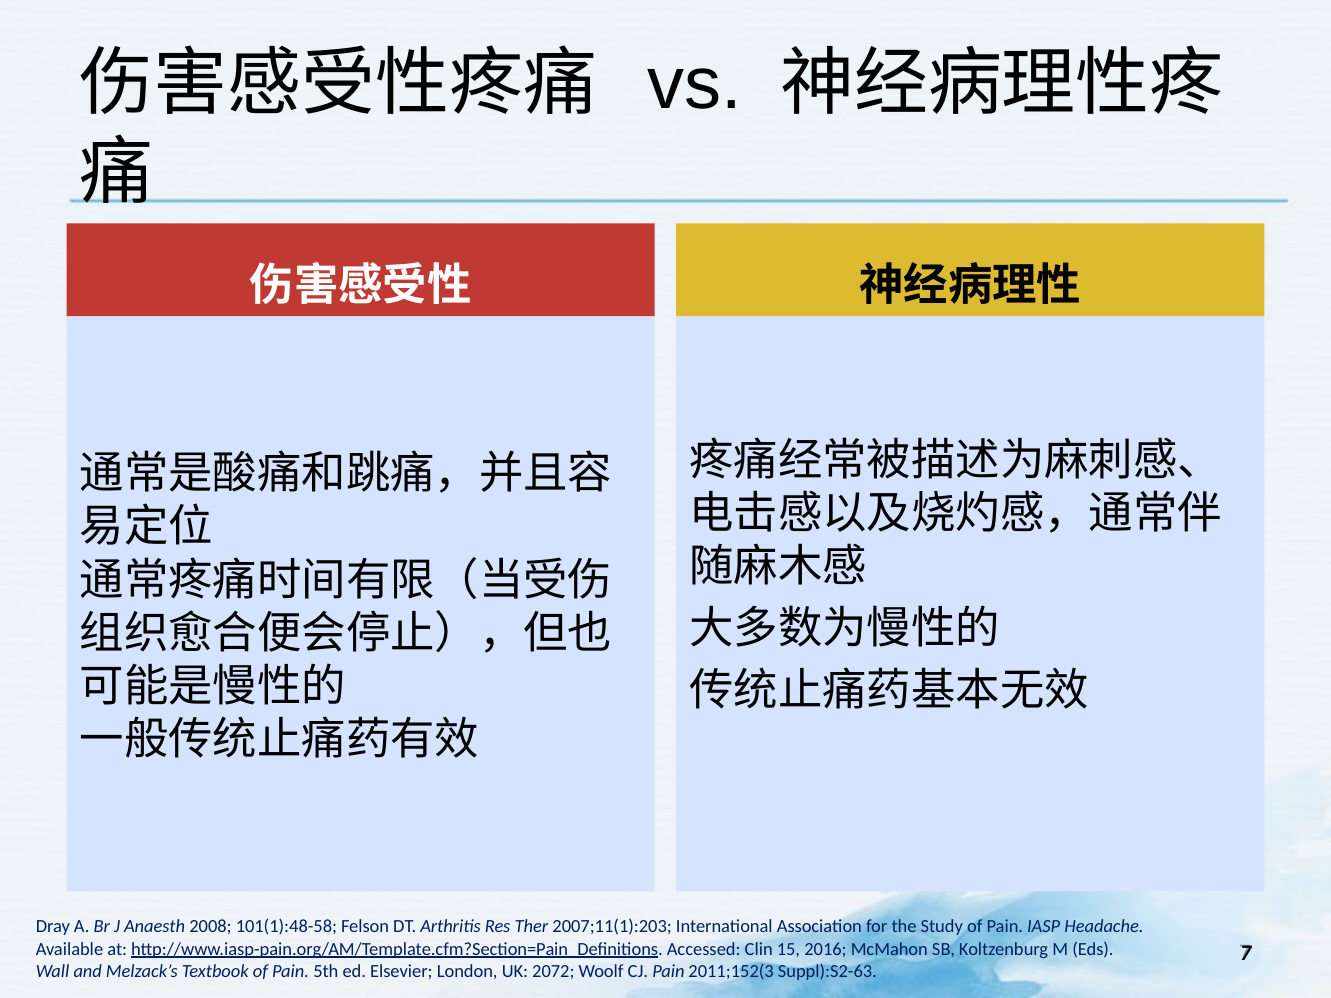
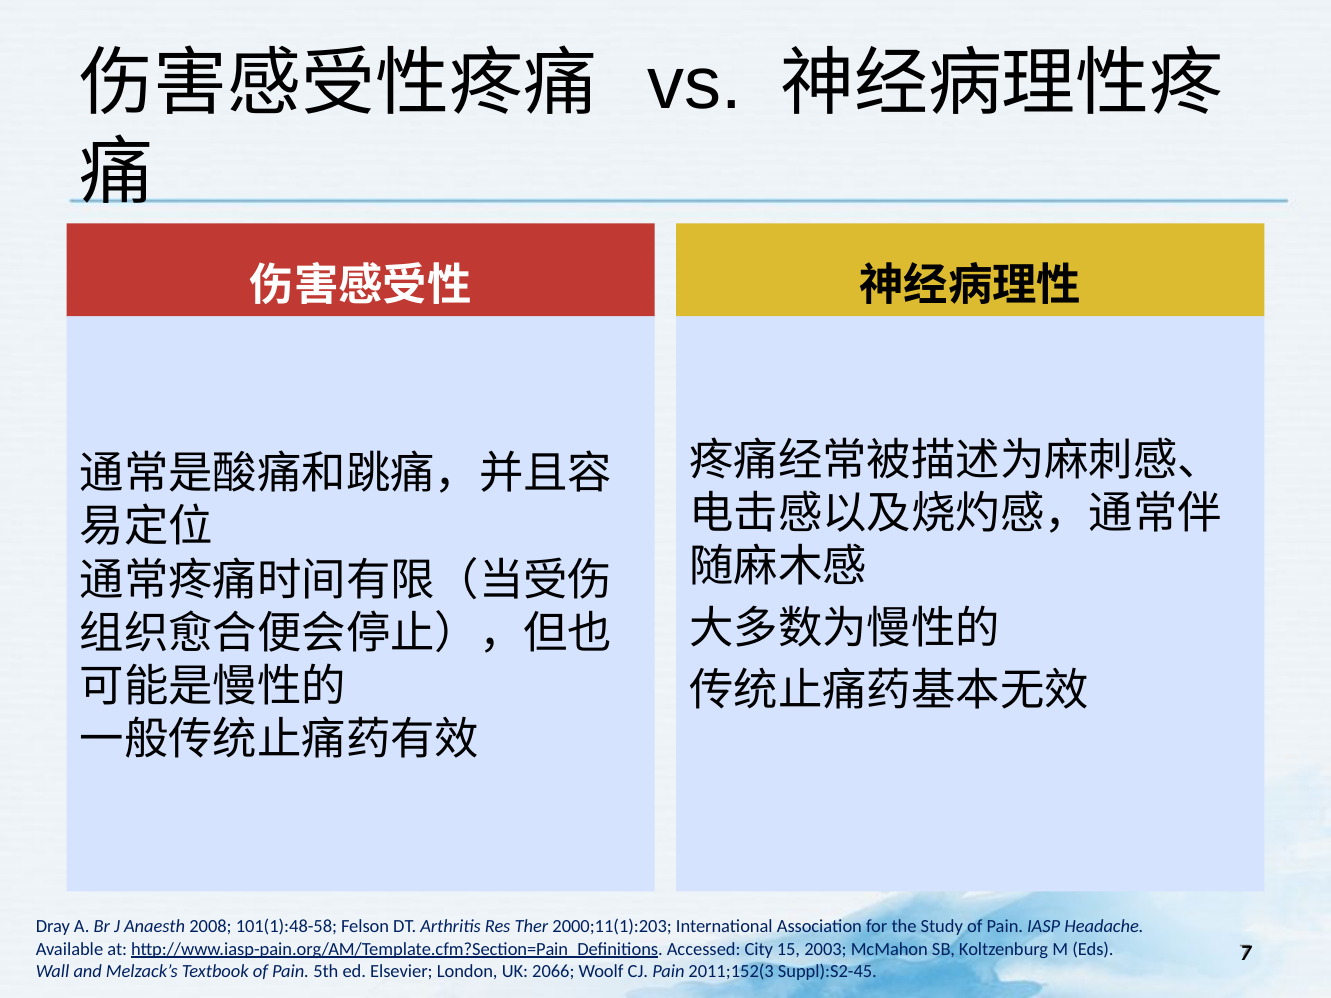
2007;11(1):203: 2007;11(1):203 -> 2000;11(1):203 (612, 927)
Clin: Clin -> City (759, 949)
2016: 2016 -> 2003 (825, 949)
2072: 2072 -> 2066 (553, 972)
Suppl):S2-63: Suppl):S2-63 -> Suppl):S2-45 (827, 972)
